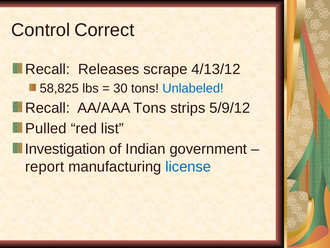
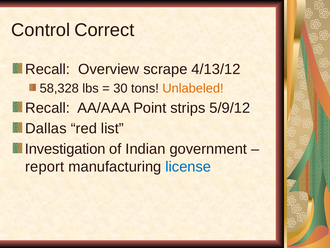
Releases: Releases -> Overview (109, 69)
58,825: 58,825 -> 58,328 (59, 88)
Unlabeled colour: blue -> orange (193, 88)
AA/AAA Tons: Tons -> Point (150, 108)
Pulled: Pulled -> Dallas (46, 128)
